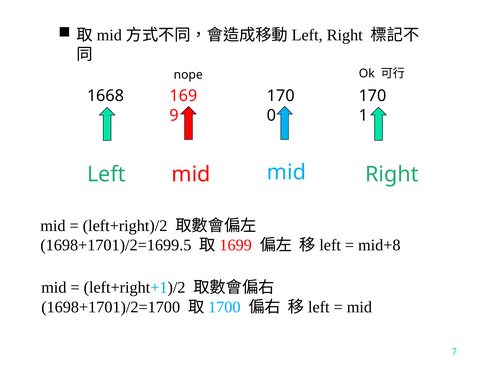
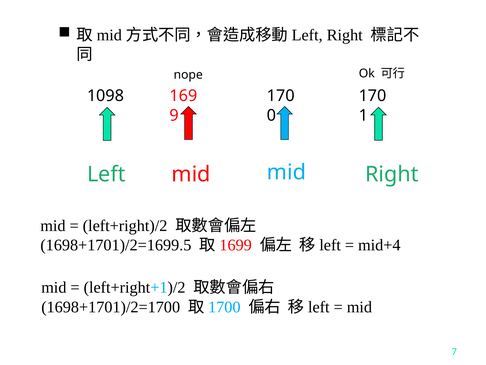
1668: 1668 -> 1098 (106, 96)
mid+8: mid+8 -> mid+4 (379, 245)
